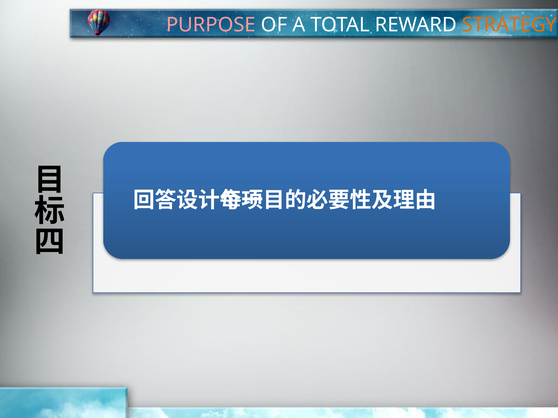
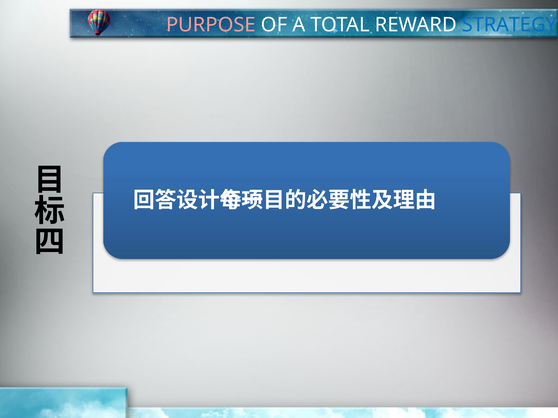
STRATEGY colour: orange -> blue (509, 25)
